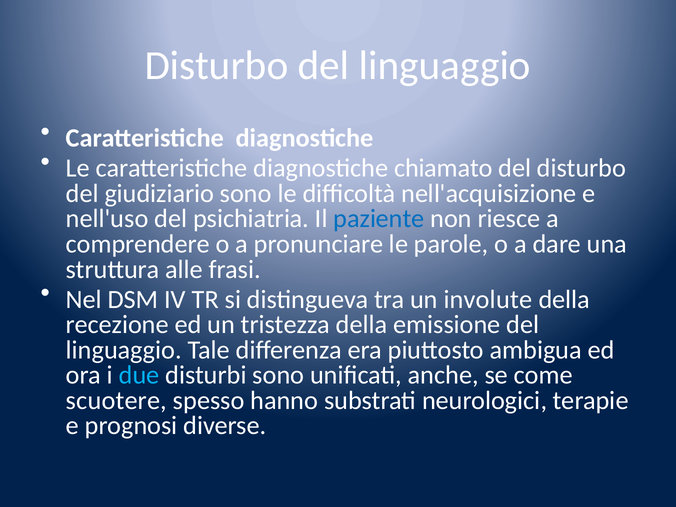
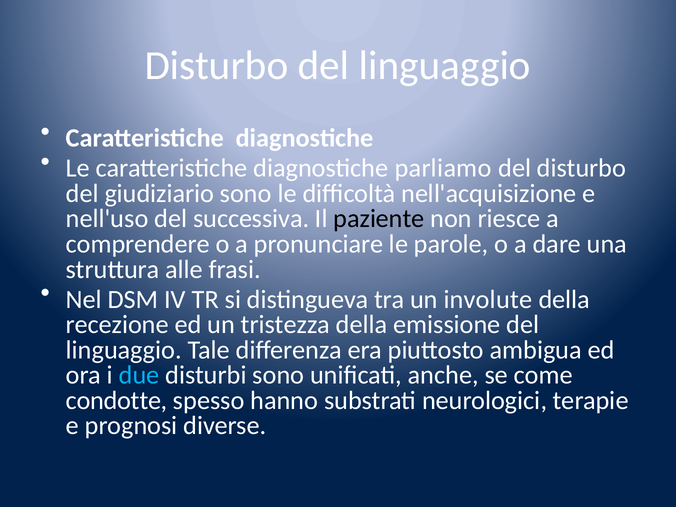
chiamato: chiamato -> parliamo (443, 168)
psichiatria: psichiatria -> successiva (251, 219)
paziente colour: blue -> black (379, 219)
scuotere: scuotere -> condotte (117, 400)
